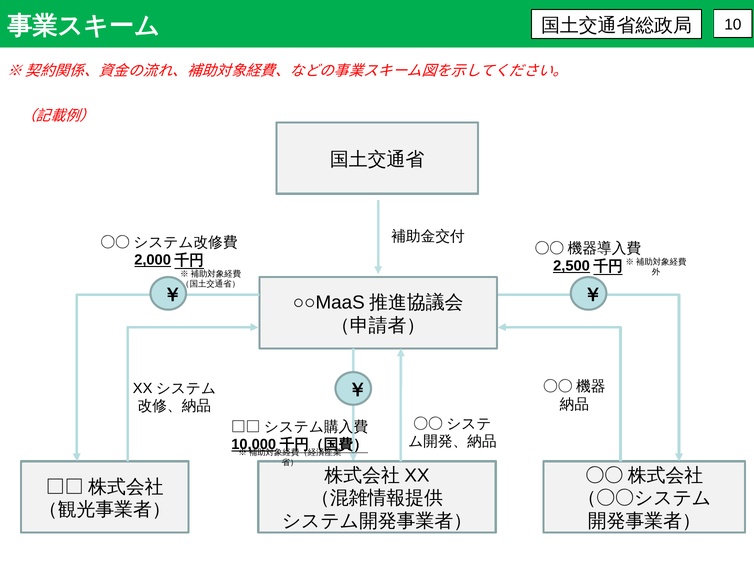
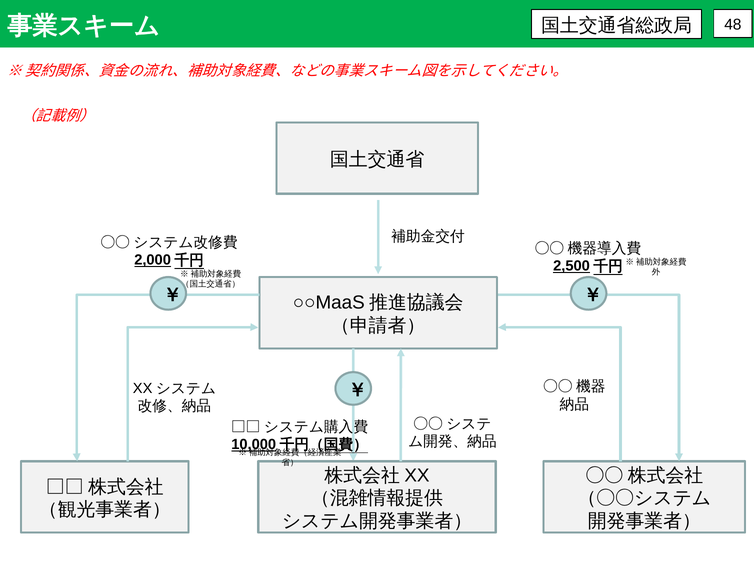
10: 10 -> 48 (733, 25)
